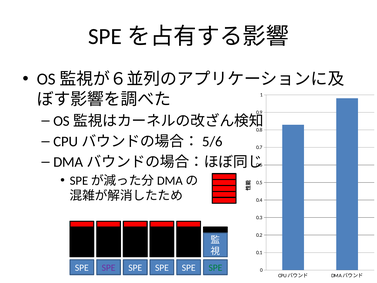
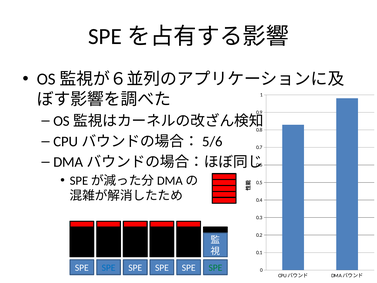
SPE colour: purple -> blue (109, 268)
